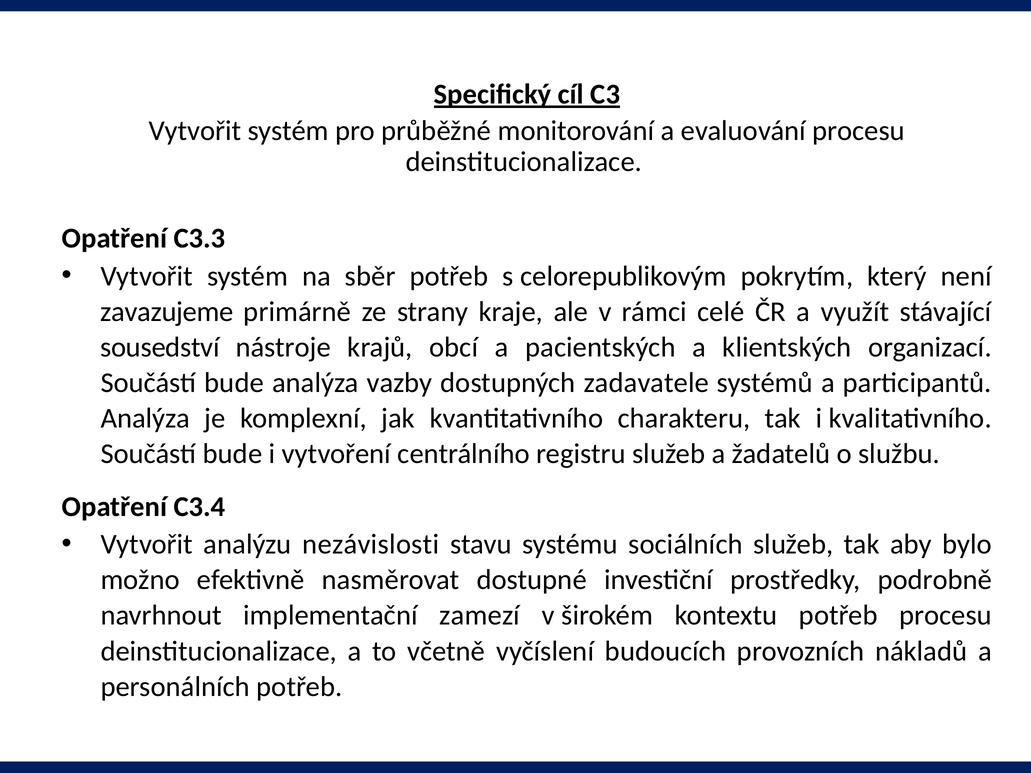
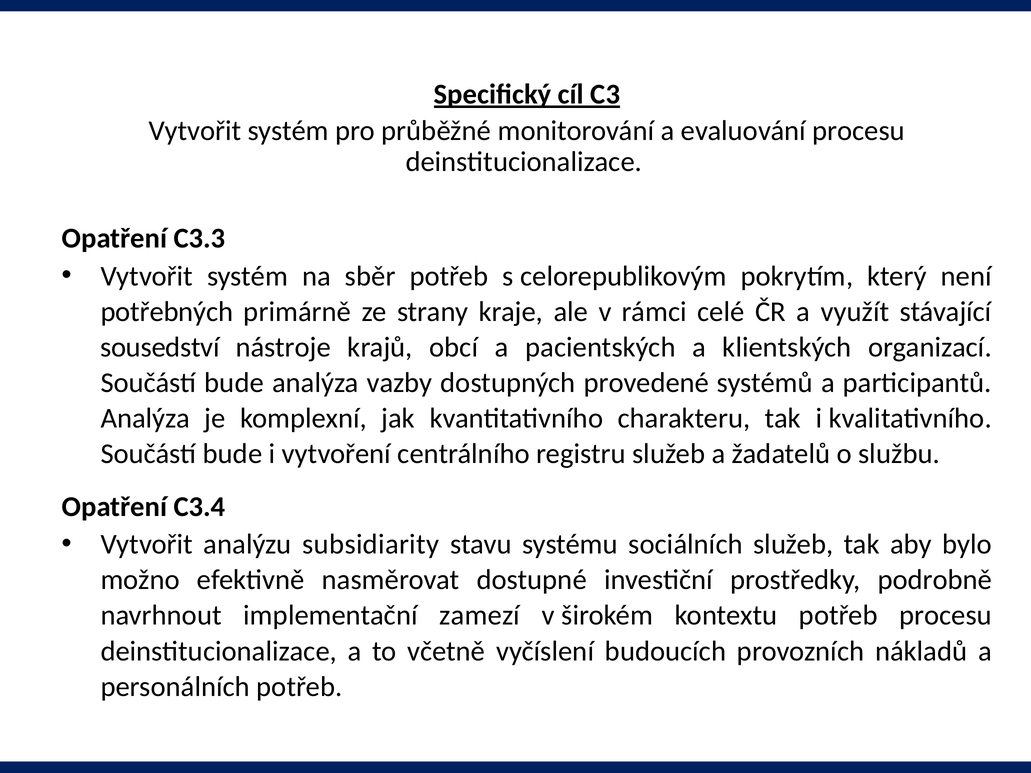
zavazujeme: zavazujeme -> potřebných (167, 312)
zadavatele: zadavatele -> provedené (646, 383)
nezávislosti: nezávislosti -> subsidiarity (371, 545)
